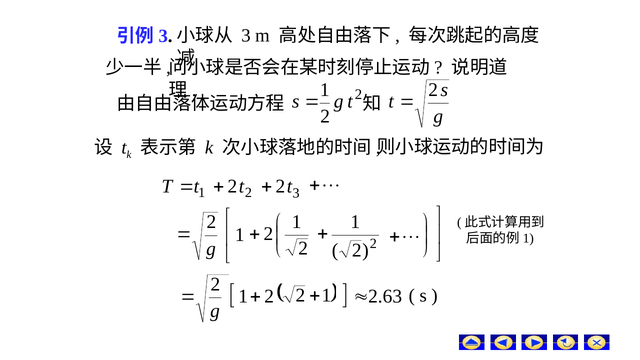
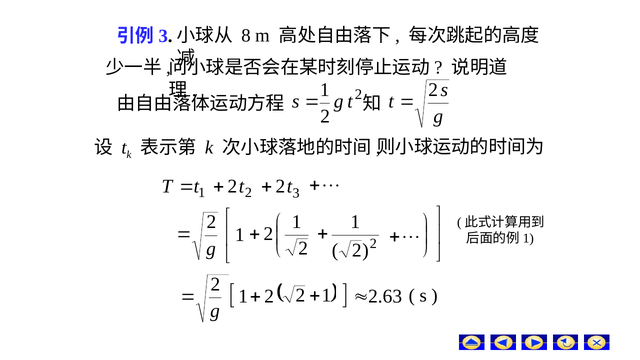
3: 3 -> 8 (246, 36)
